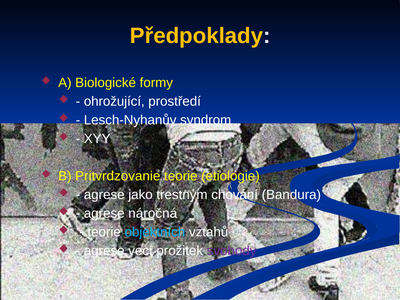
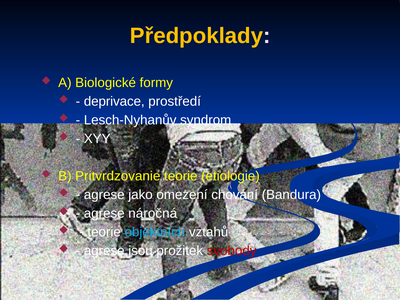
ohrožující: ohrožující -> deprivace (114, 101)
trestným: trestným -> omezení (182, 195)
vecí: vecí -> jsou (141, 251)
svobody colour: purple -> red (232, 251)
